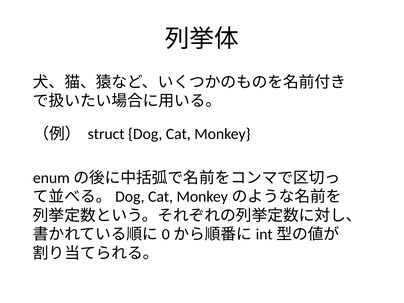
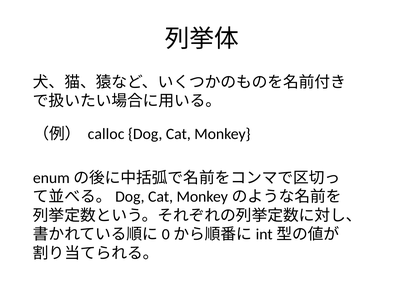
struct: struct -> calloc (106, 134)
